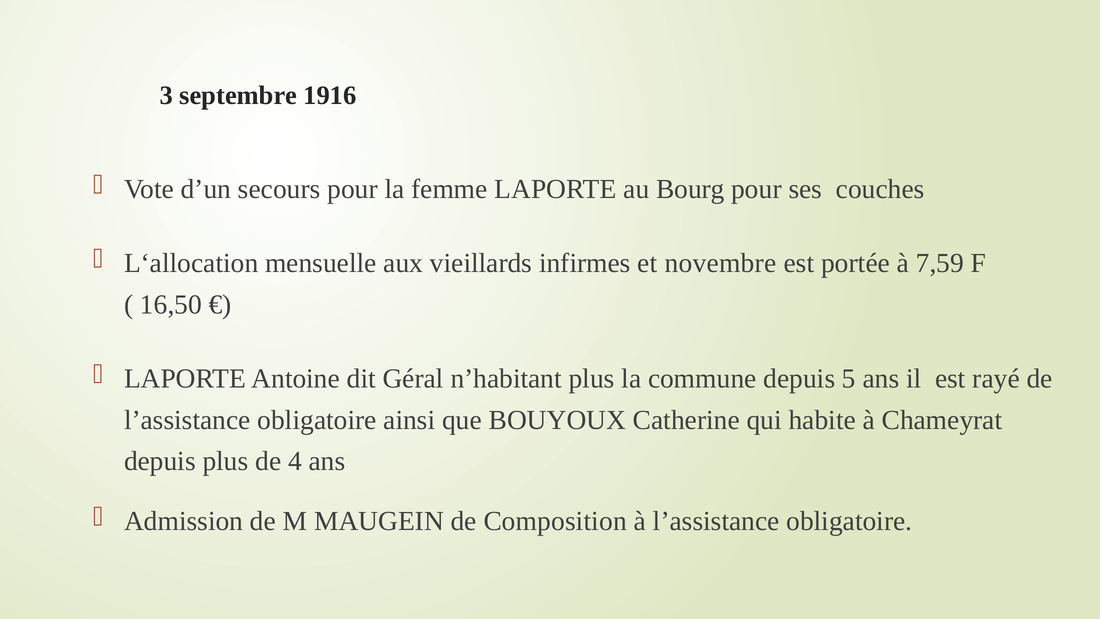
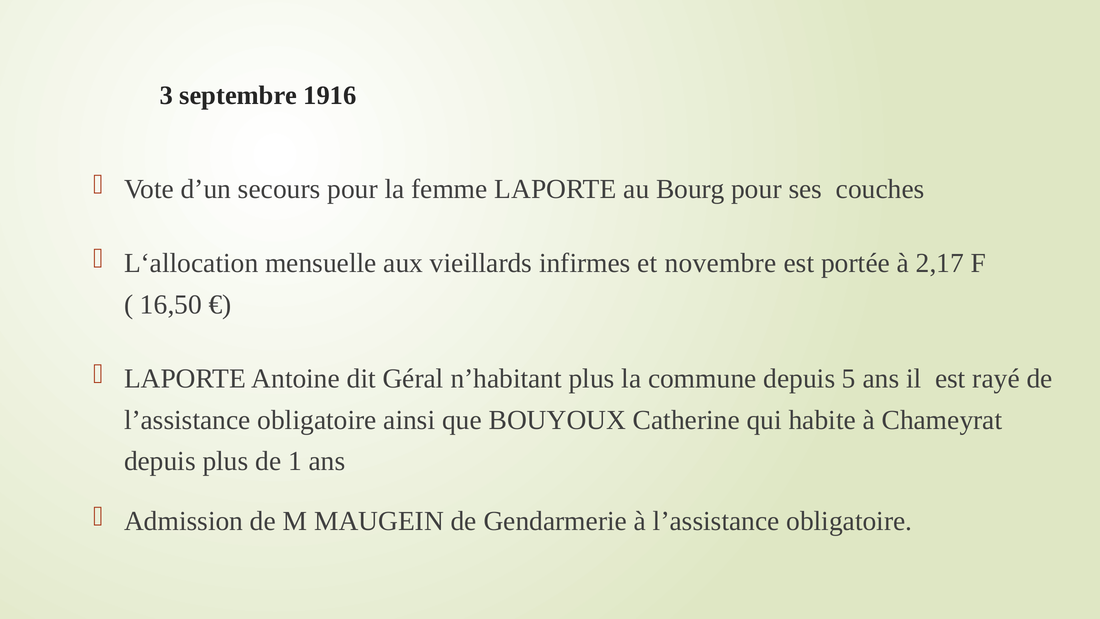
7,59: 7,59 -> 2,17 (940, 263)
4: 4 -> 1 (295, 461)
Composition: Composition -> Gendarmerie (555, 521)
